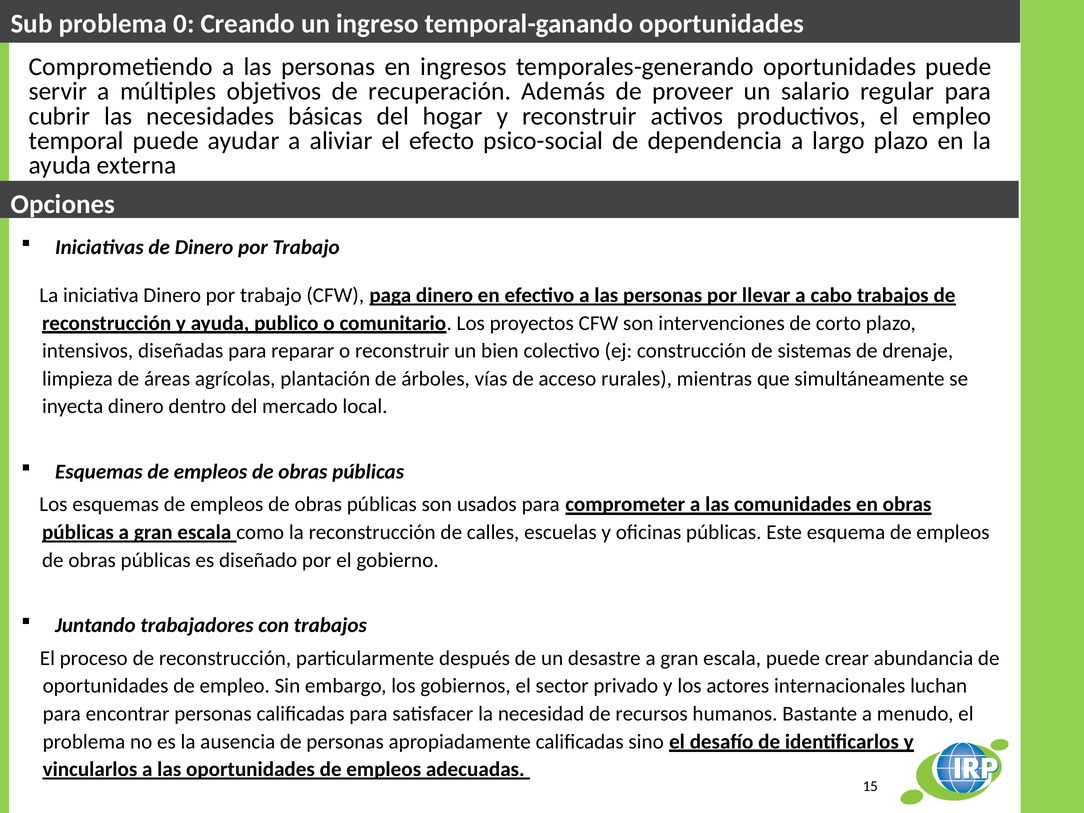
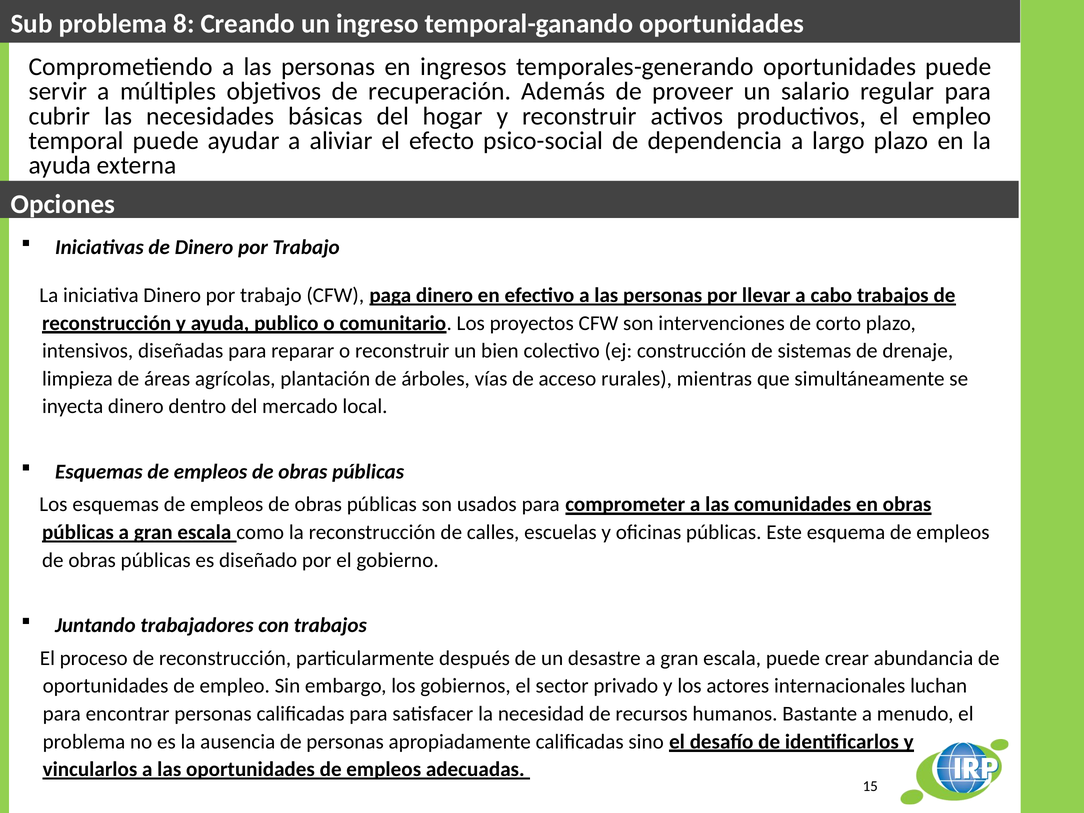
0: 0 -> 8 (184, 24)
